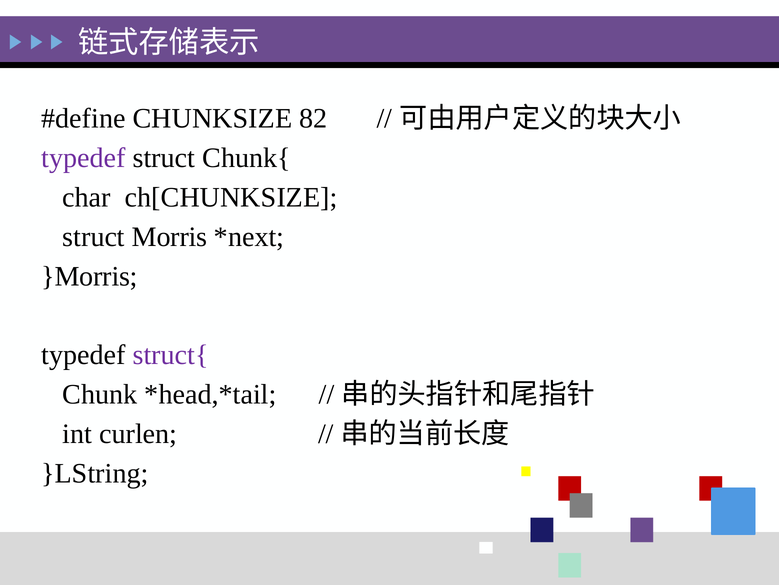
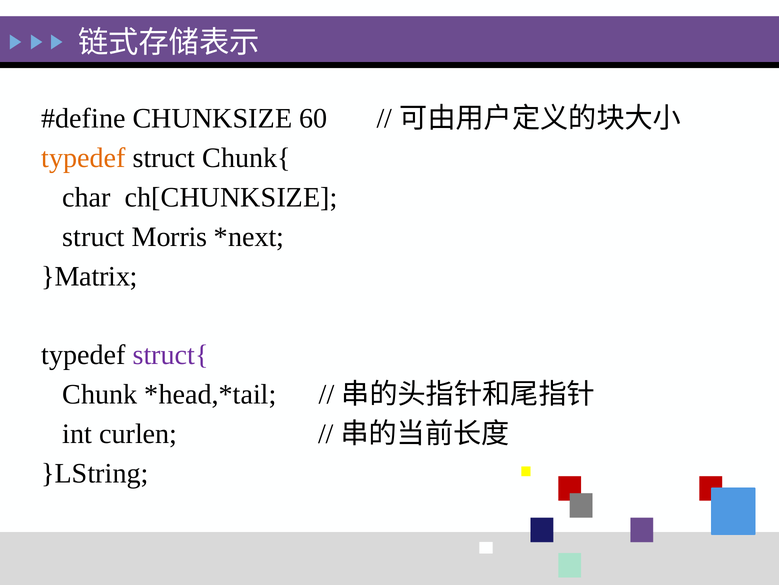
82: 82 -> 60 (313, 119)
typedef colour: purple -> orange (84, 158)
}Morris: }Morris -> }Matrix (90, 276)
